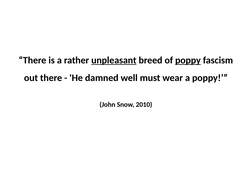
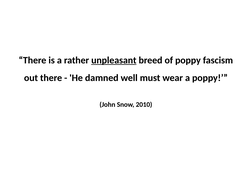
poppy underline: present -> none (188, 60)
